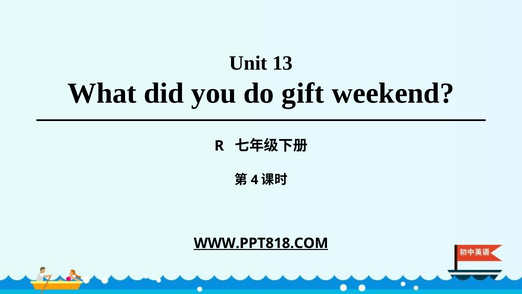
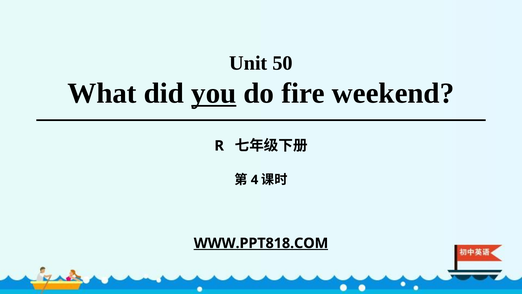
13: 13 -> 50 (283, 63)
you underline: none -> present (214, 93)
gift: gift -> fire (303, 93)
